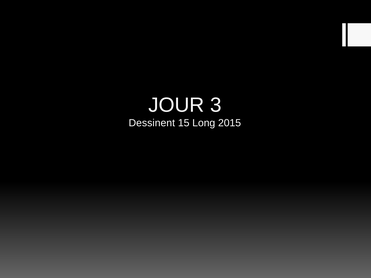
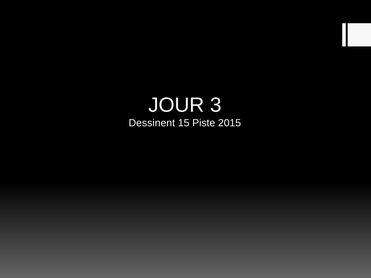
Long: Long -> Piste (204, 123)
